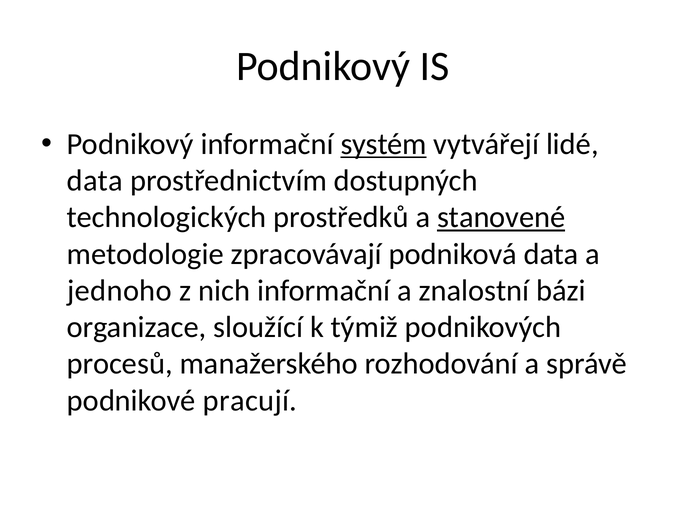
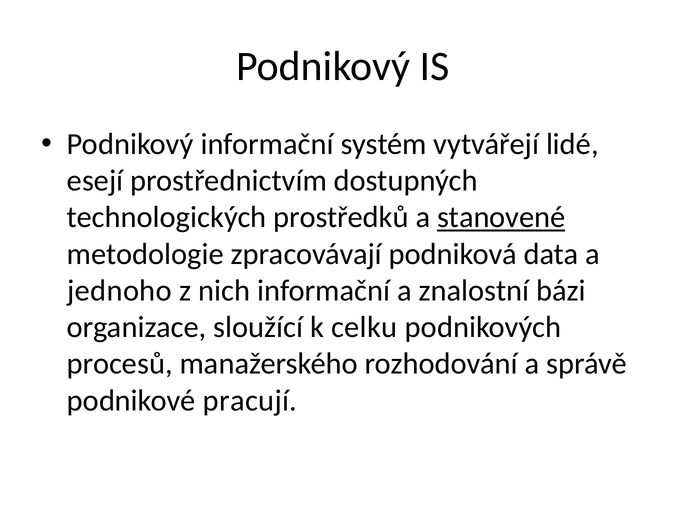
systém underline: present -> none (384, 144)
data: data -> esejí (95, 181)
týmiž: týmiž -> celku (364, 327)
